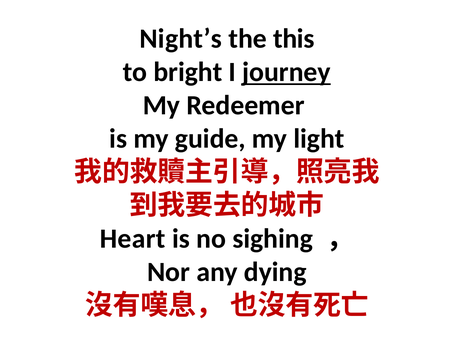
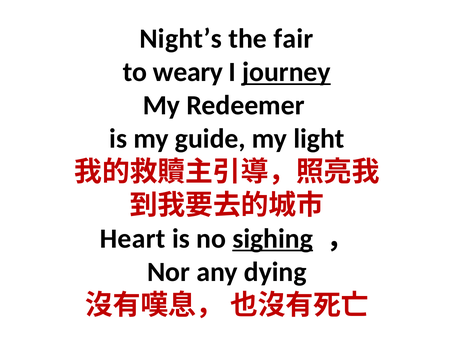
this: this -> fair (294, 39)
bright: bright -> weary (188, 72)
sighing underline: none -> present (273, 238)
